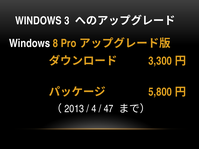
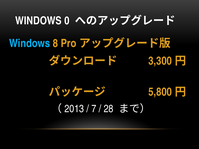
3: 3 -> 0 (67, 21)
Windows colour: white -> light blue (30, 43)
4: 4 -> 7 (94, 109)
47: 47 -> 28 (109, 109)
